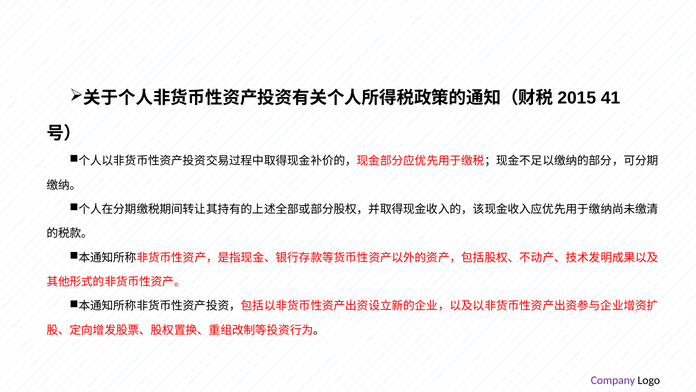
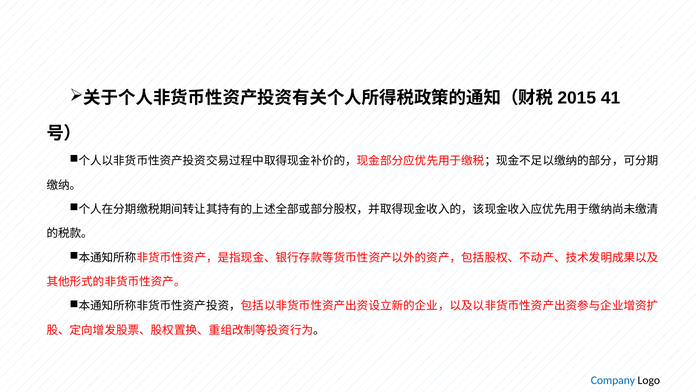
Company colour: purple -> blue (613, 380)
